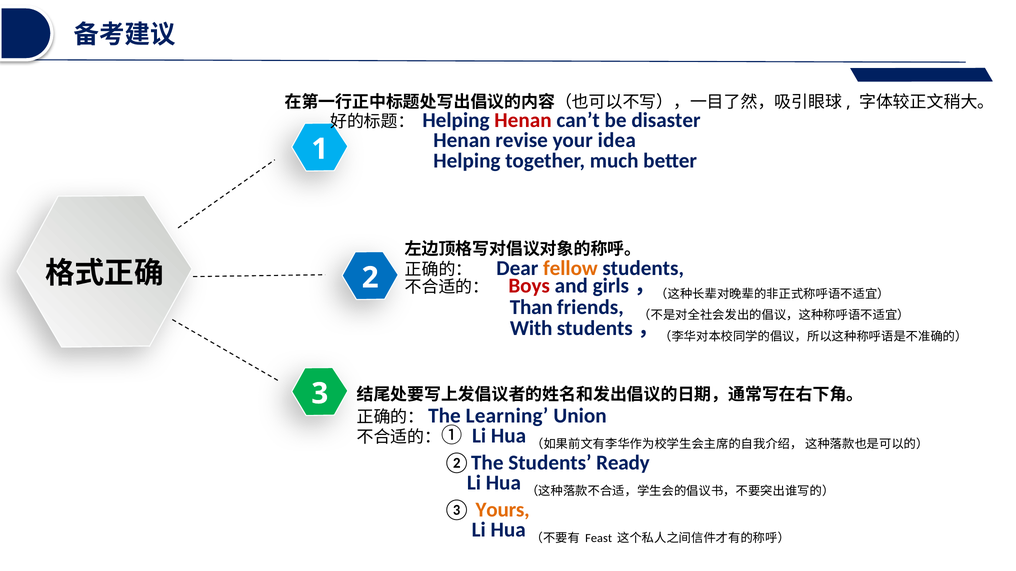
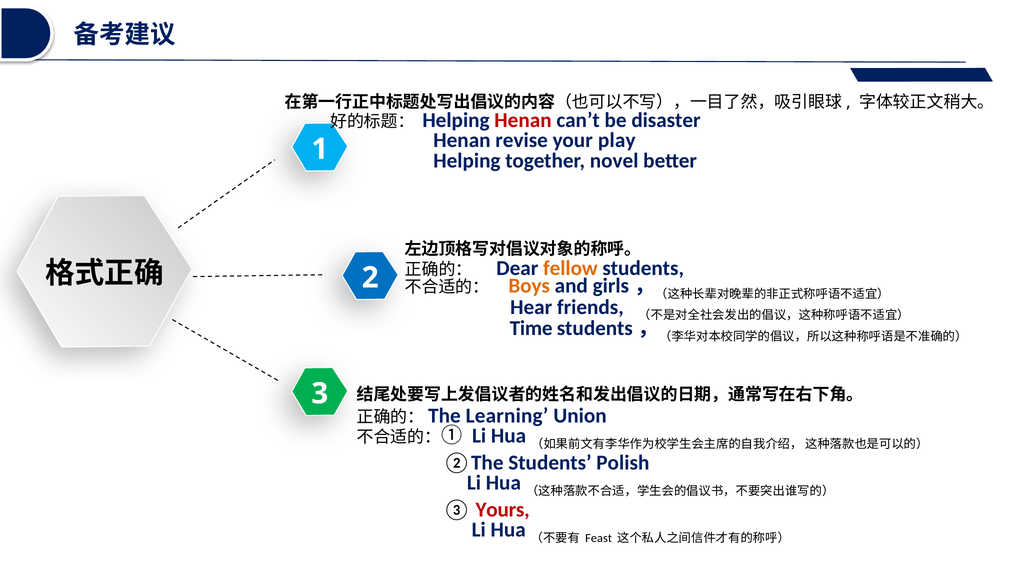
idea: idea -> play (617, 141)
much: much -> novel (614, 161)
Boys colour: red -> orange (529, 286)
Than: Than -> Hear (531, 307)
With: With -> Time (531, 329)
Ready: Ready -> Polish (623, 463)
Yours colour: orange -> red (503, 510)
